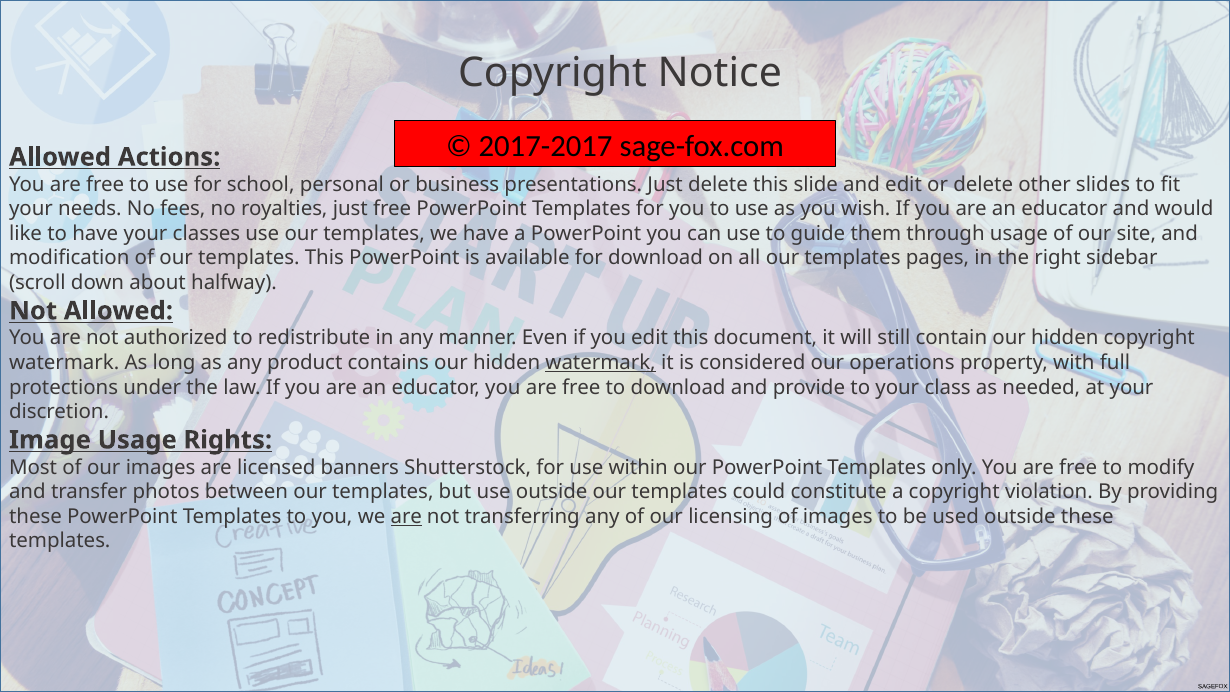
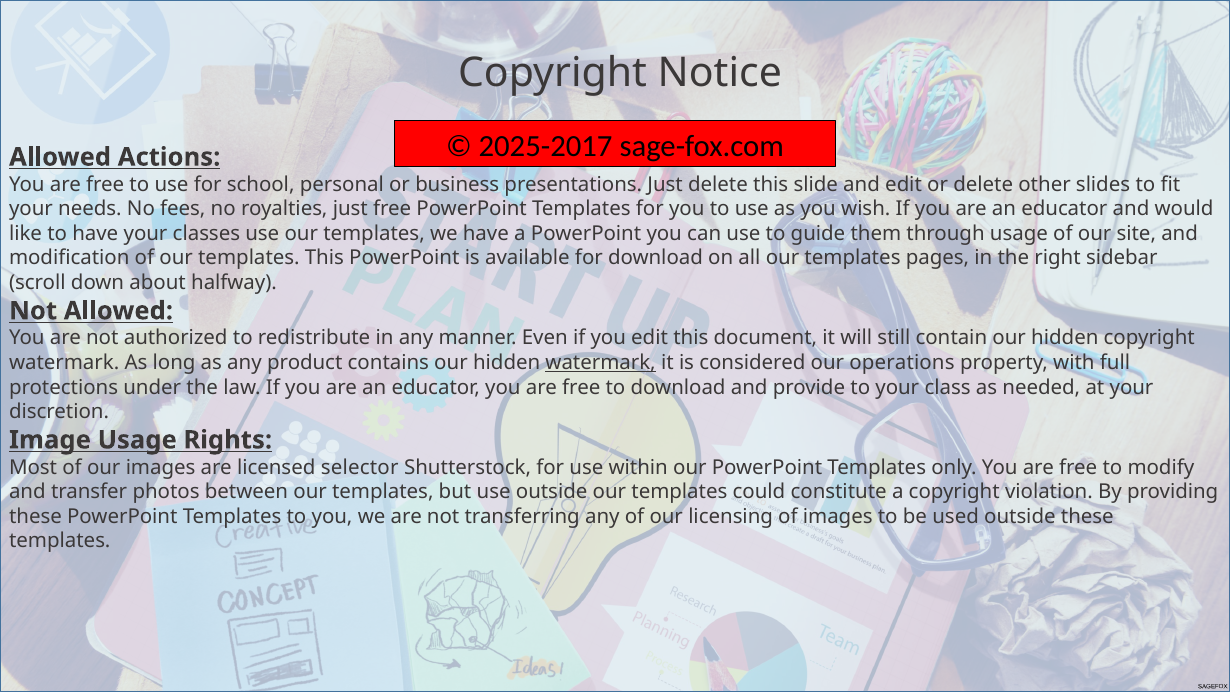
2017-2017: 2017-2017 -> 2025-2017 (546, 146)
banners: banners -> selector (360, 467)
are underline: present -> none (406, 516)
